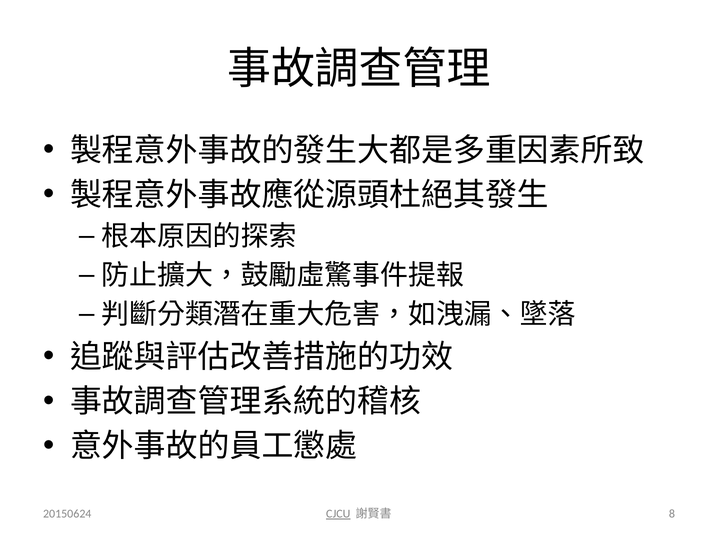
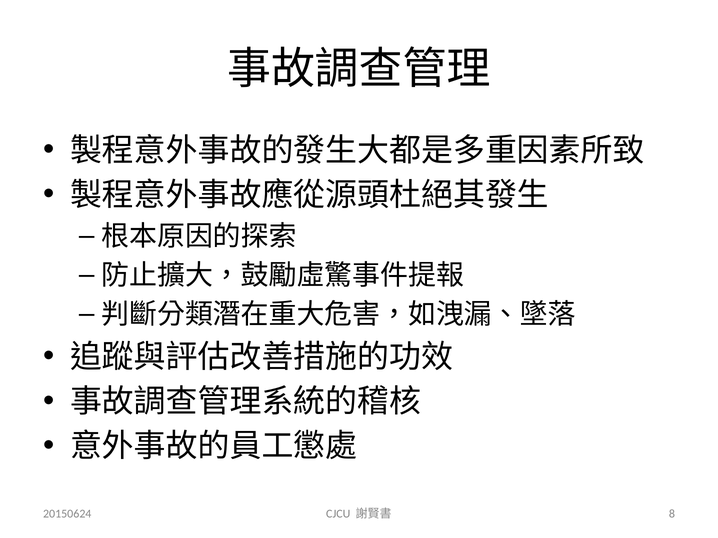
CJCU underline: present -> none (338, 514)
